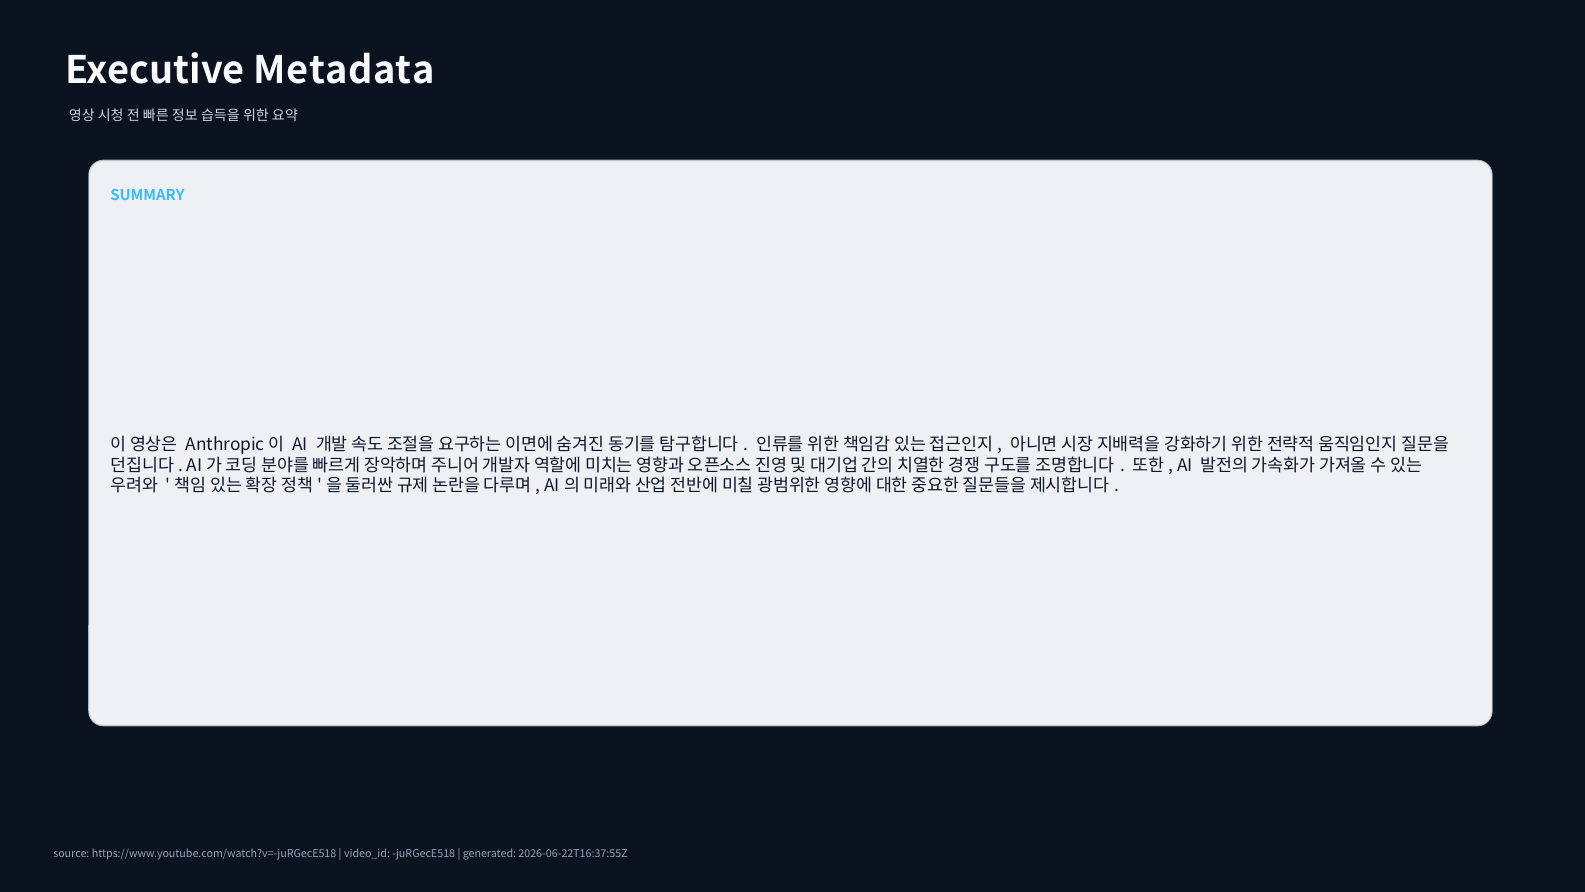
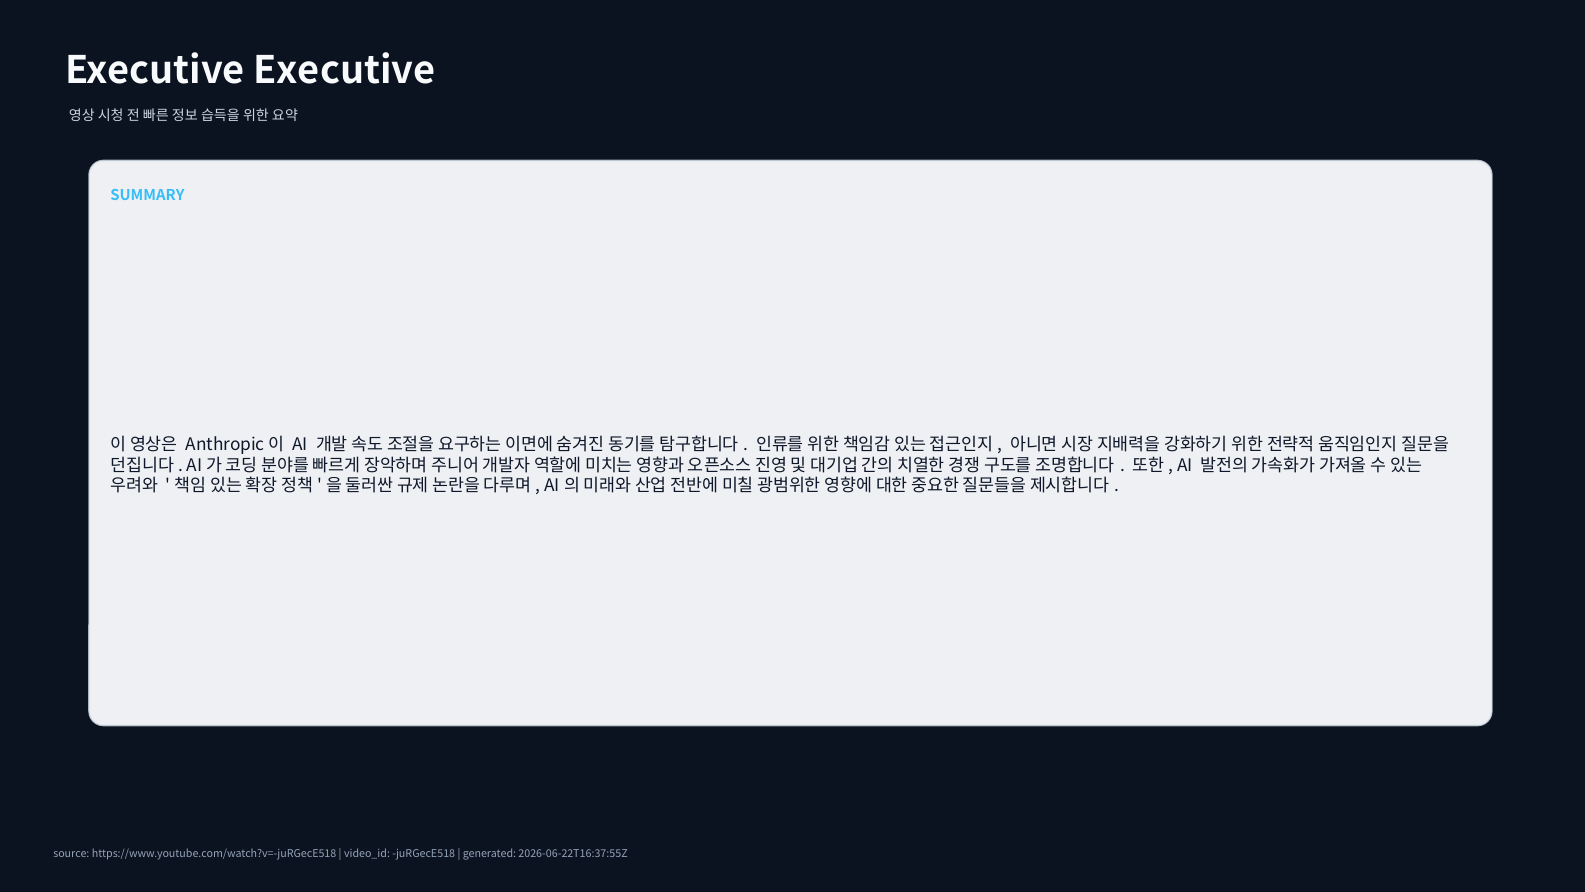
Executive Metadata: Metadata -> Executive (345, 71)
